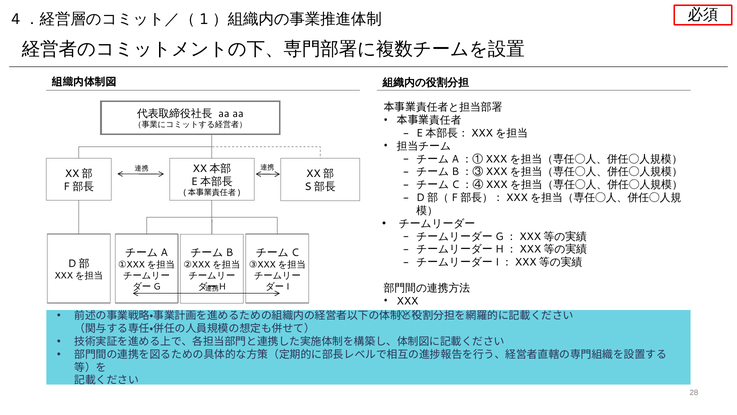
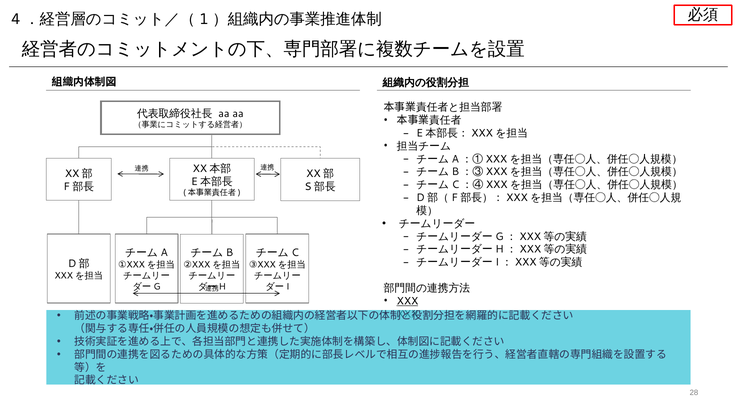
XXX underline: none -> present (407, 301)
